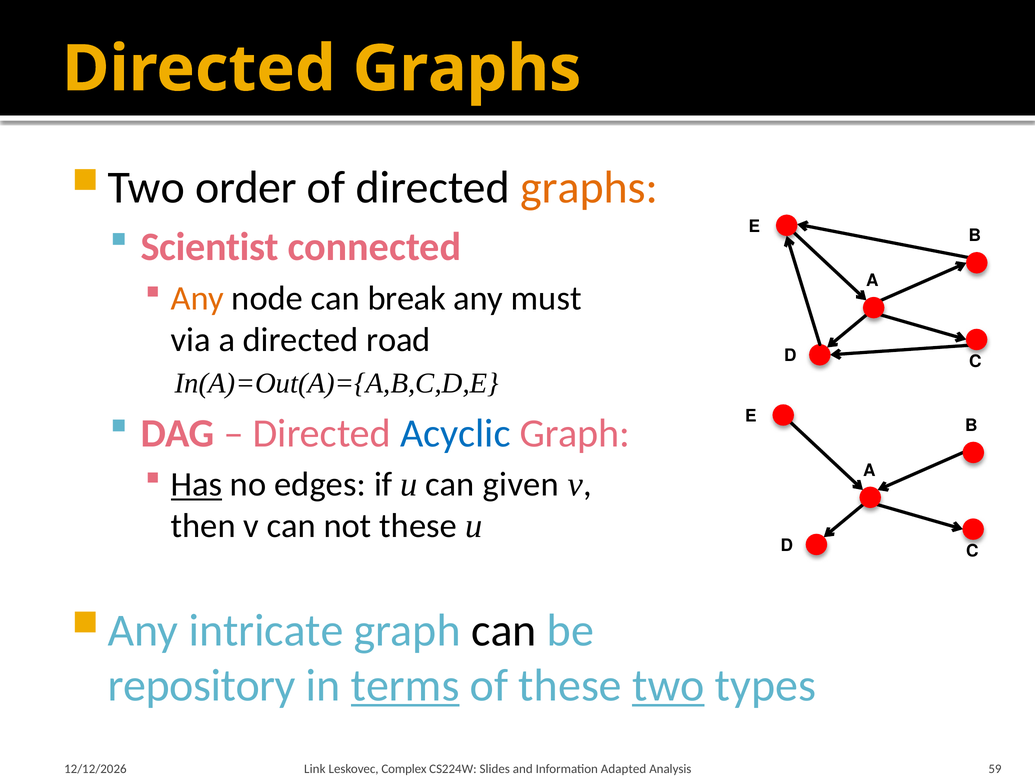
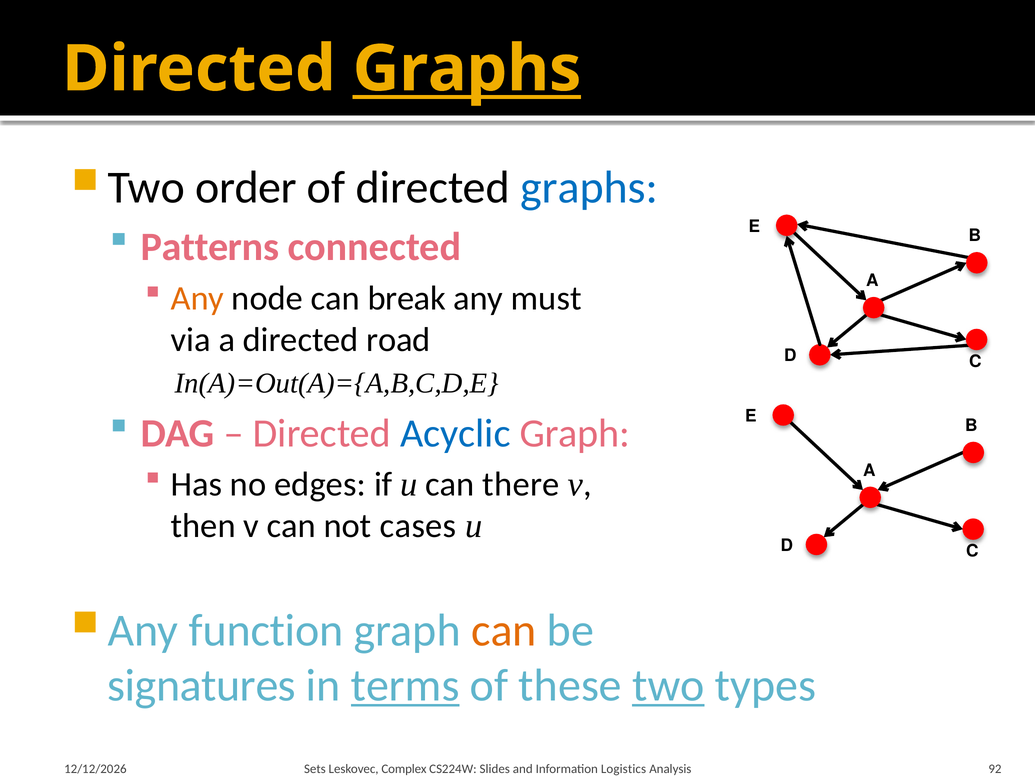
Graphs underline: none -> present (467, 69)
graphs colour: orange -> blue (589, 188)
Scientist: Scientist -> Patterns (210, 247)
Has underline: present -> none (197, 485)
given: given -> there (521, 485)
not these: these -> cases (418, 526)
intricate: intricate -> function (266, 631)
can colour: black -> orange (504, 631)
repository: repository -> signatures (202, 686)
Link: Link -> Sets (315, 769)
Adapted: Adapted -> Logistics (624, 769)
59: 59 -> 92 (995, 769)
